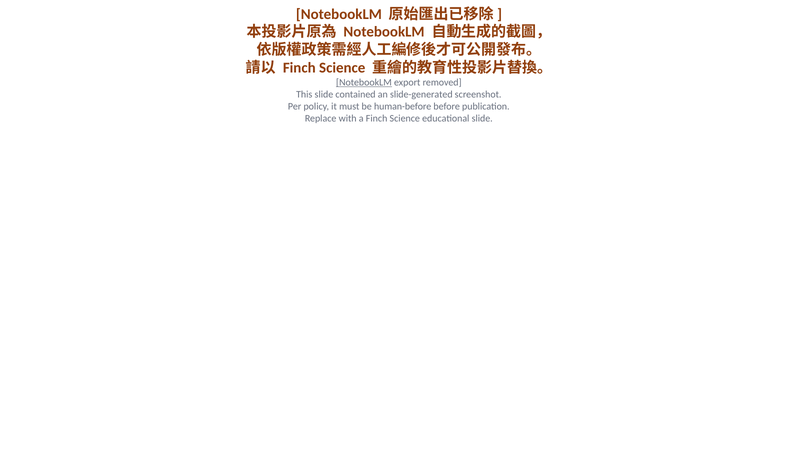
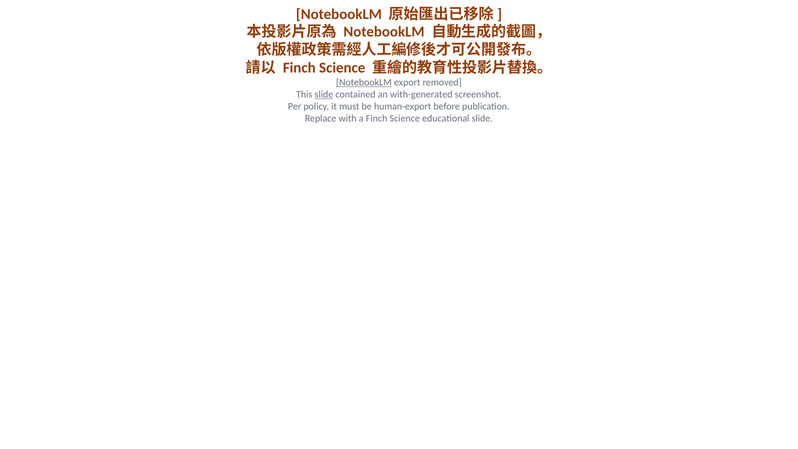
slide underline: none -> present (324, 95)
slide-generated: slide-generated -> with-generated (421, 95)
human-before: human-before -> human-export (403, 106)
